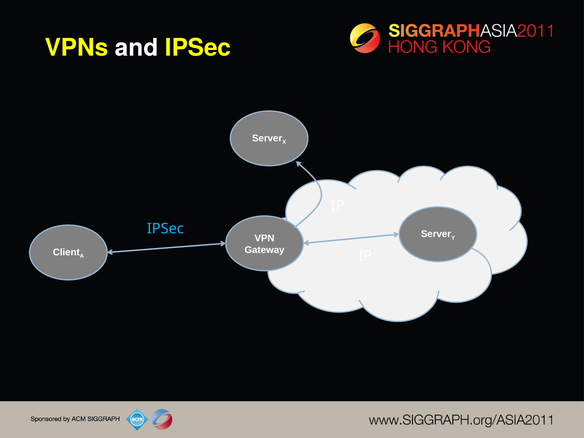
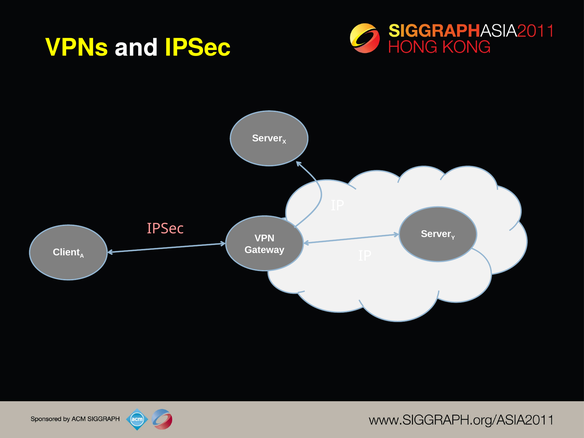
IPSec colour: light blue -> pink (165, 229)
